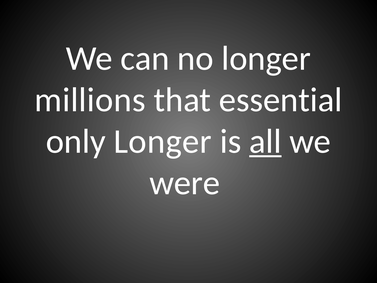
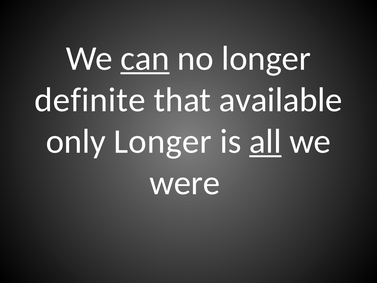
can underline: none -> present (145, 58)
millions: millions -> definite (90, 100)
essential: essential -> available (281, 100)
